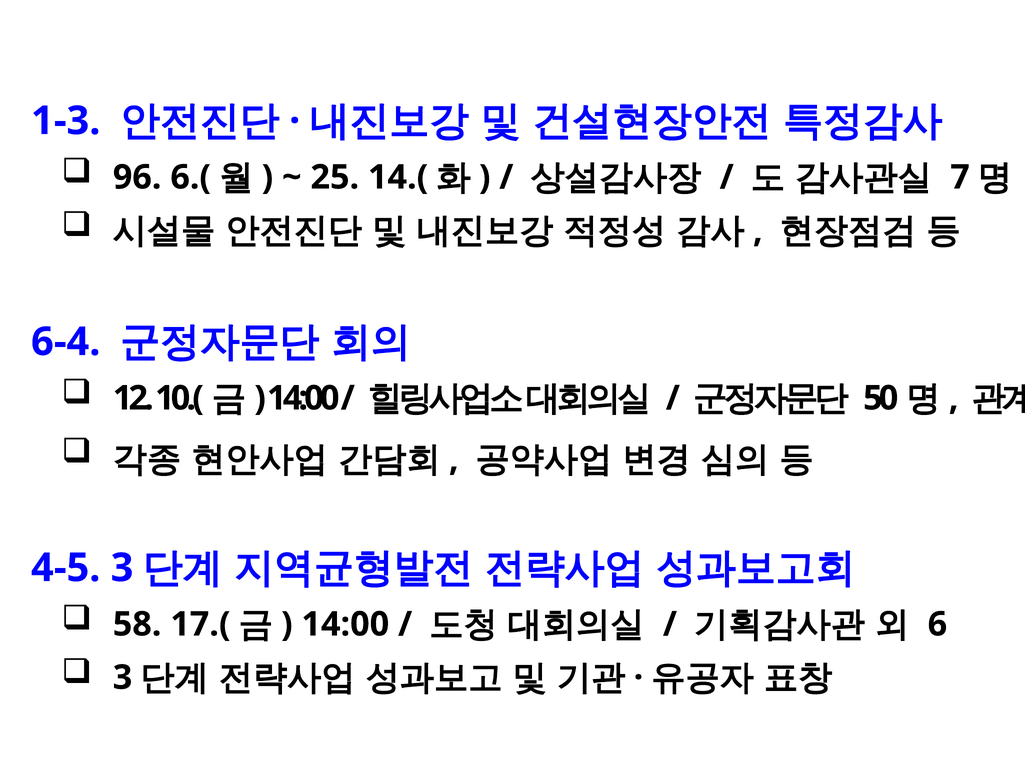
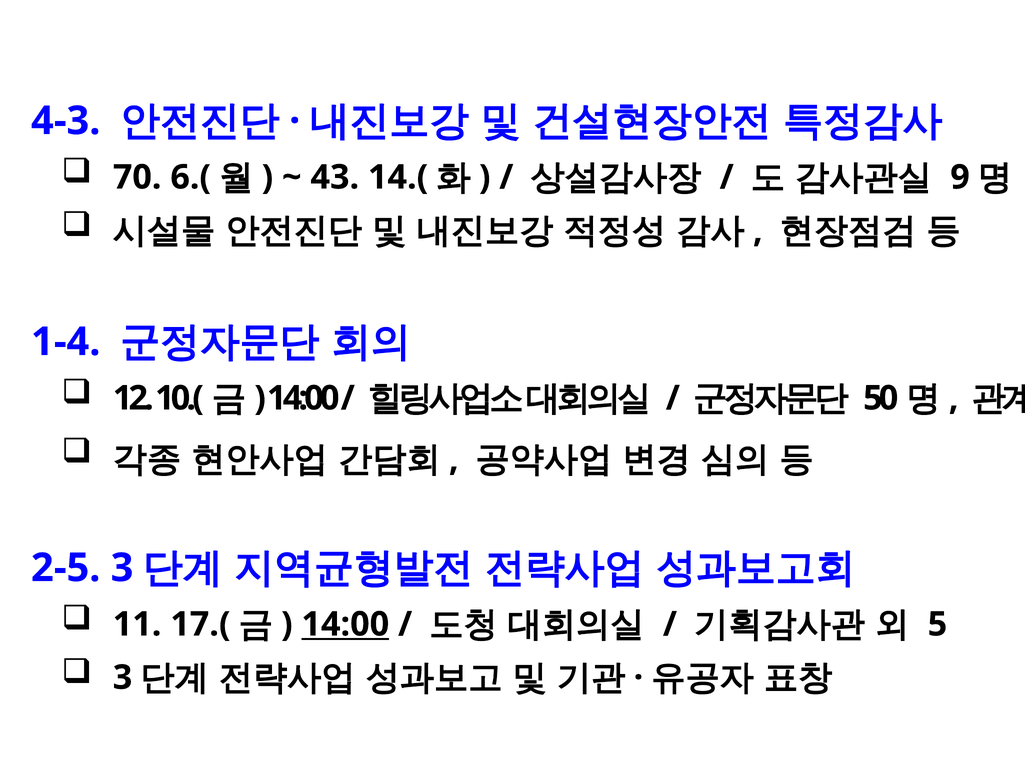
1-3: 1-3 -> 4-3 (66, 121)
96: 96 -> 70 (137, 177)
25: 25 -> 43 (335, 177)
7: 7 -> 9 (960, 177)
6-4: 6-4 -> 1-4 (66, 342)
4-5: 4-5 -> 2-5 (66, 568)
58: 58 -> 11 (137, 624)
14:00 underline: none -> present (345, 624)
6: 6 -> 5 (937, 624)
